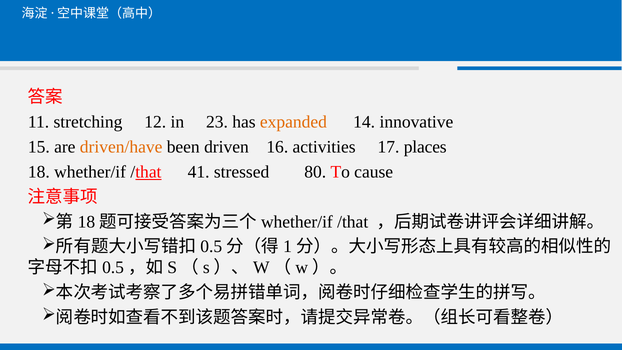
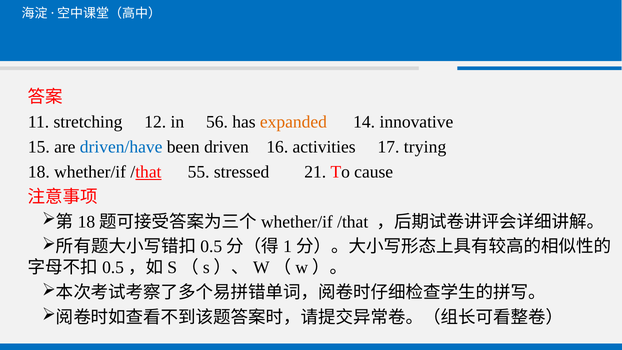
23: 23 -> 56 (217, 122)
driven/have colour: orange -> blue (121, 147)
places: places -> trying (425, 147)
41: 41 -> 55 (199, 172)
80: 80 -> 21 (315, 172)
